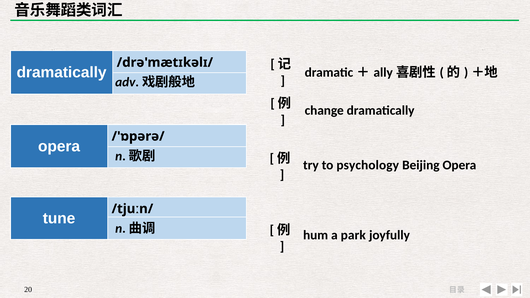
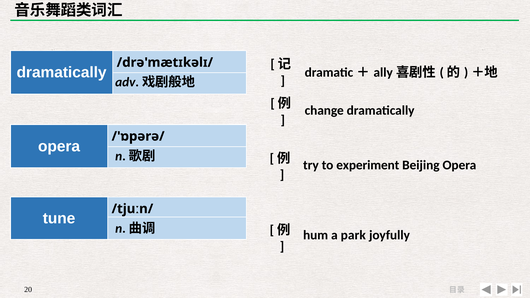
psychology: psychology -> experiment (368, 165)
